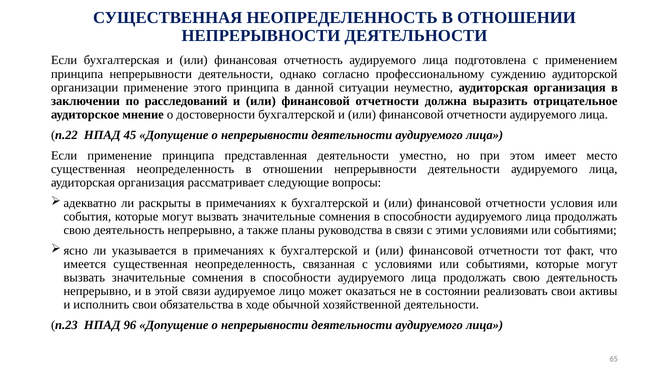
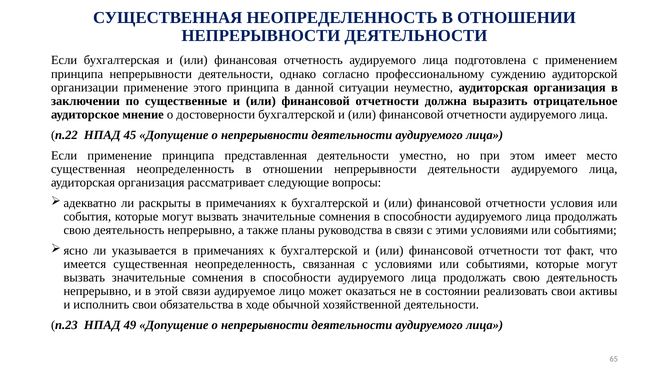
расследований: расследований -> существенные (186, 101)
96: 96 -> 49 (130, 326)
